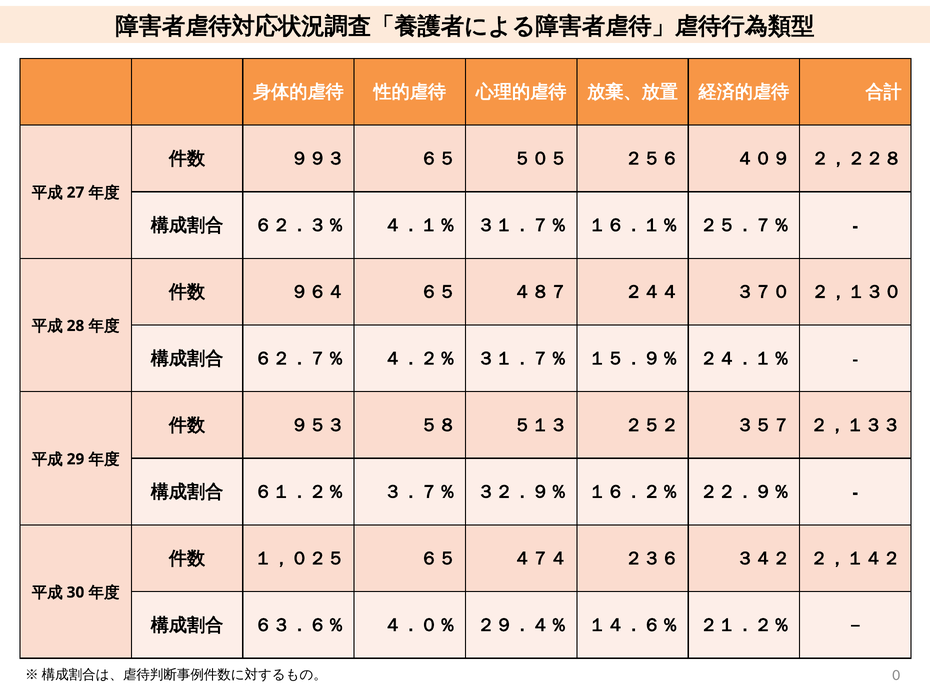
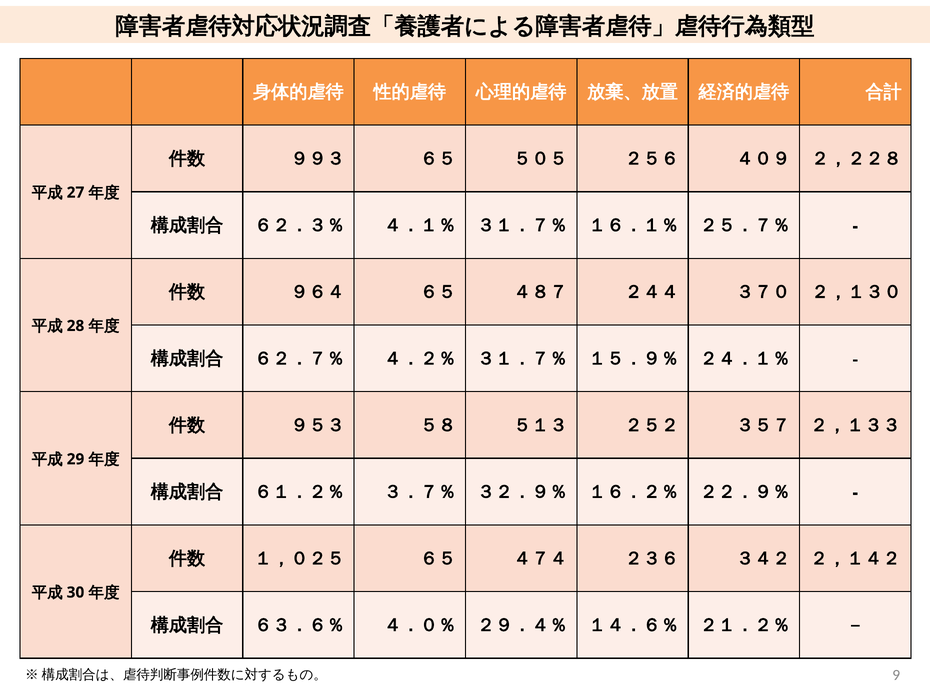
0: 0 -> 9 (896, 674)
